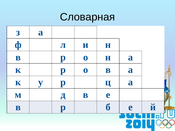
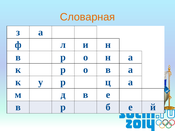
Словарная colour: black -> orange (87, 17)
